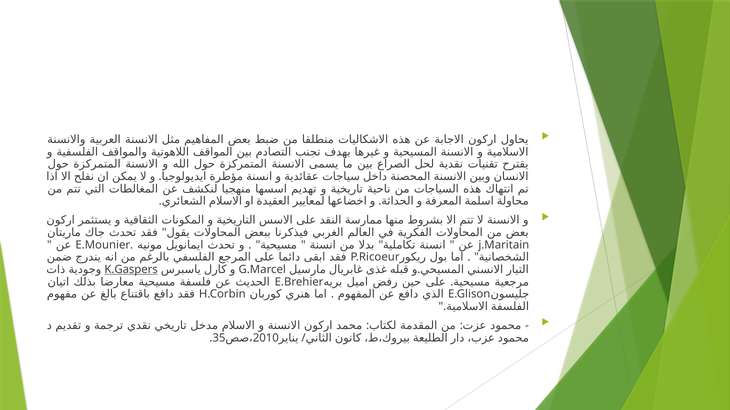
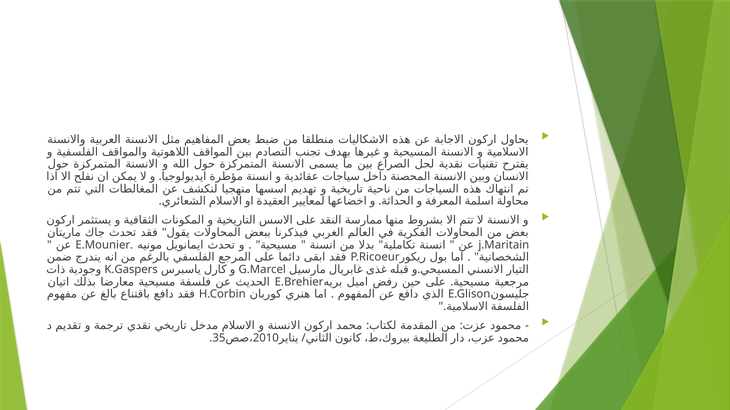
K.Gaspers underline: present -> none (131, 270)
